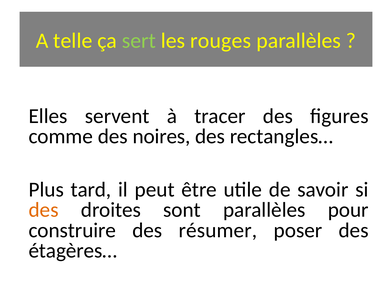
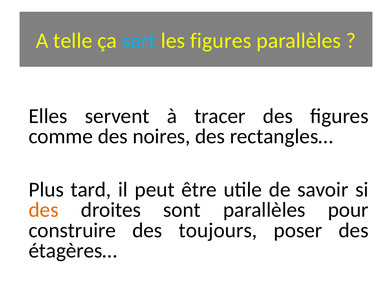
sert colour: light green -> light blue (139, 41)
les rouges: rouges -> figures (221, 41)
résumer: résumer -> toujours (218, 230)
